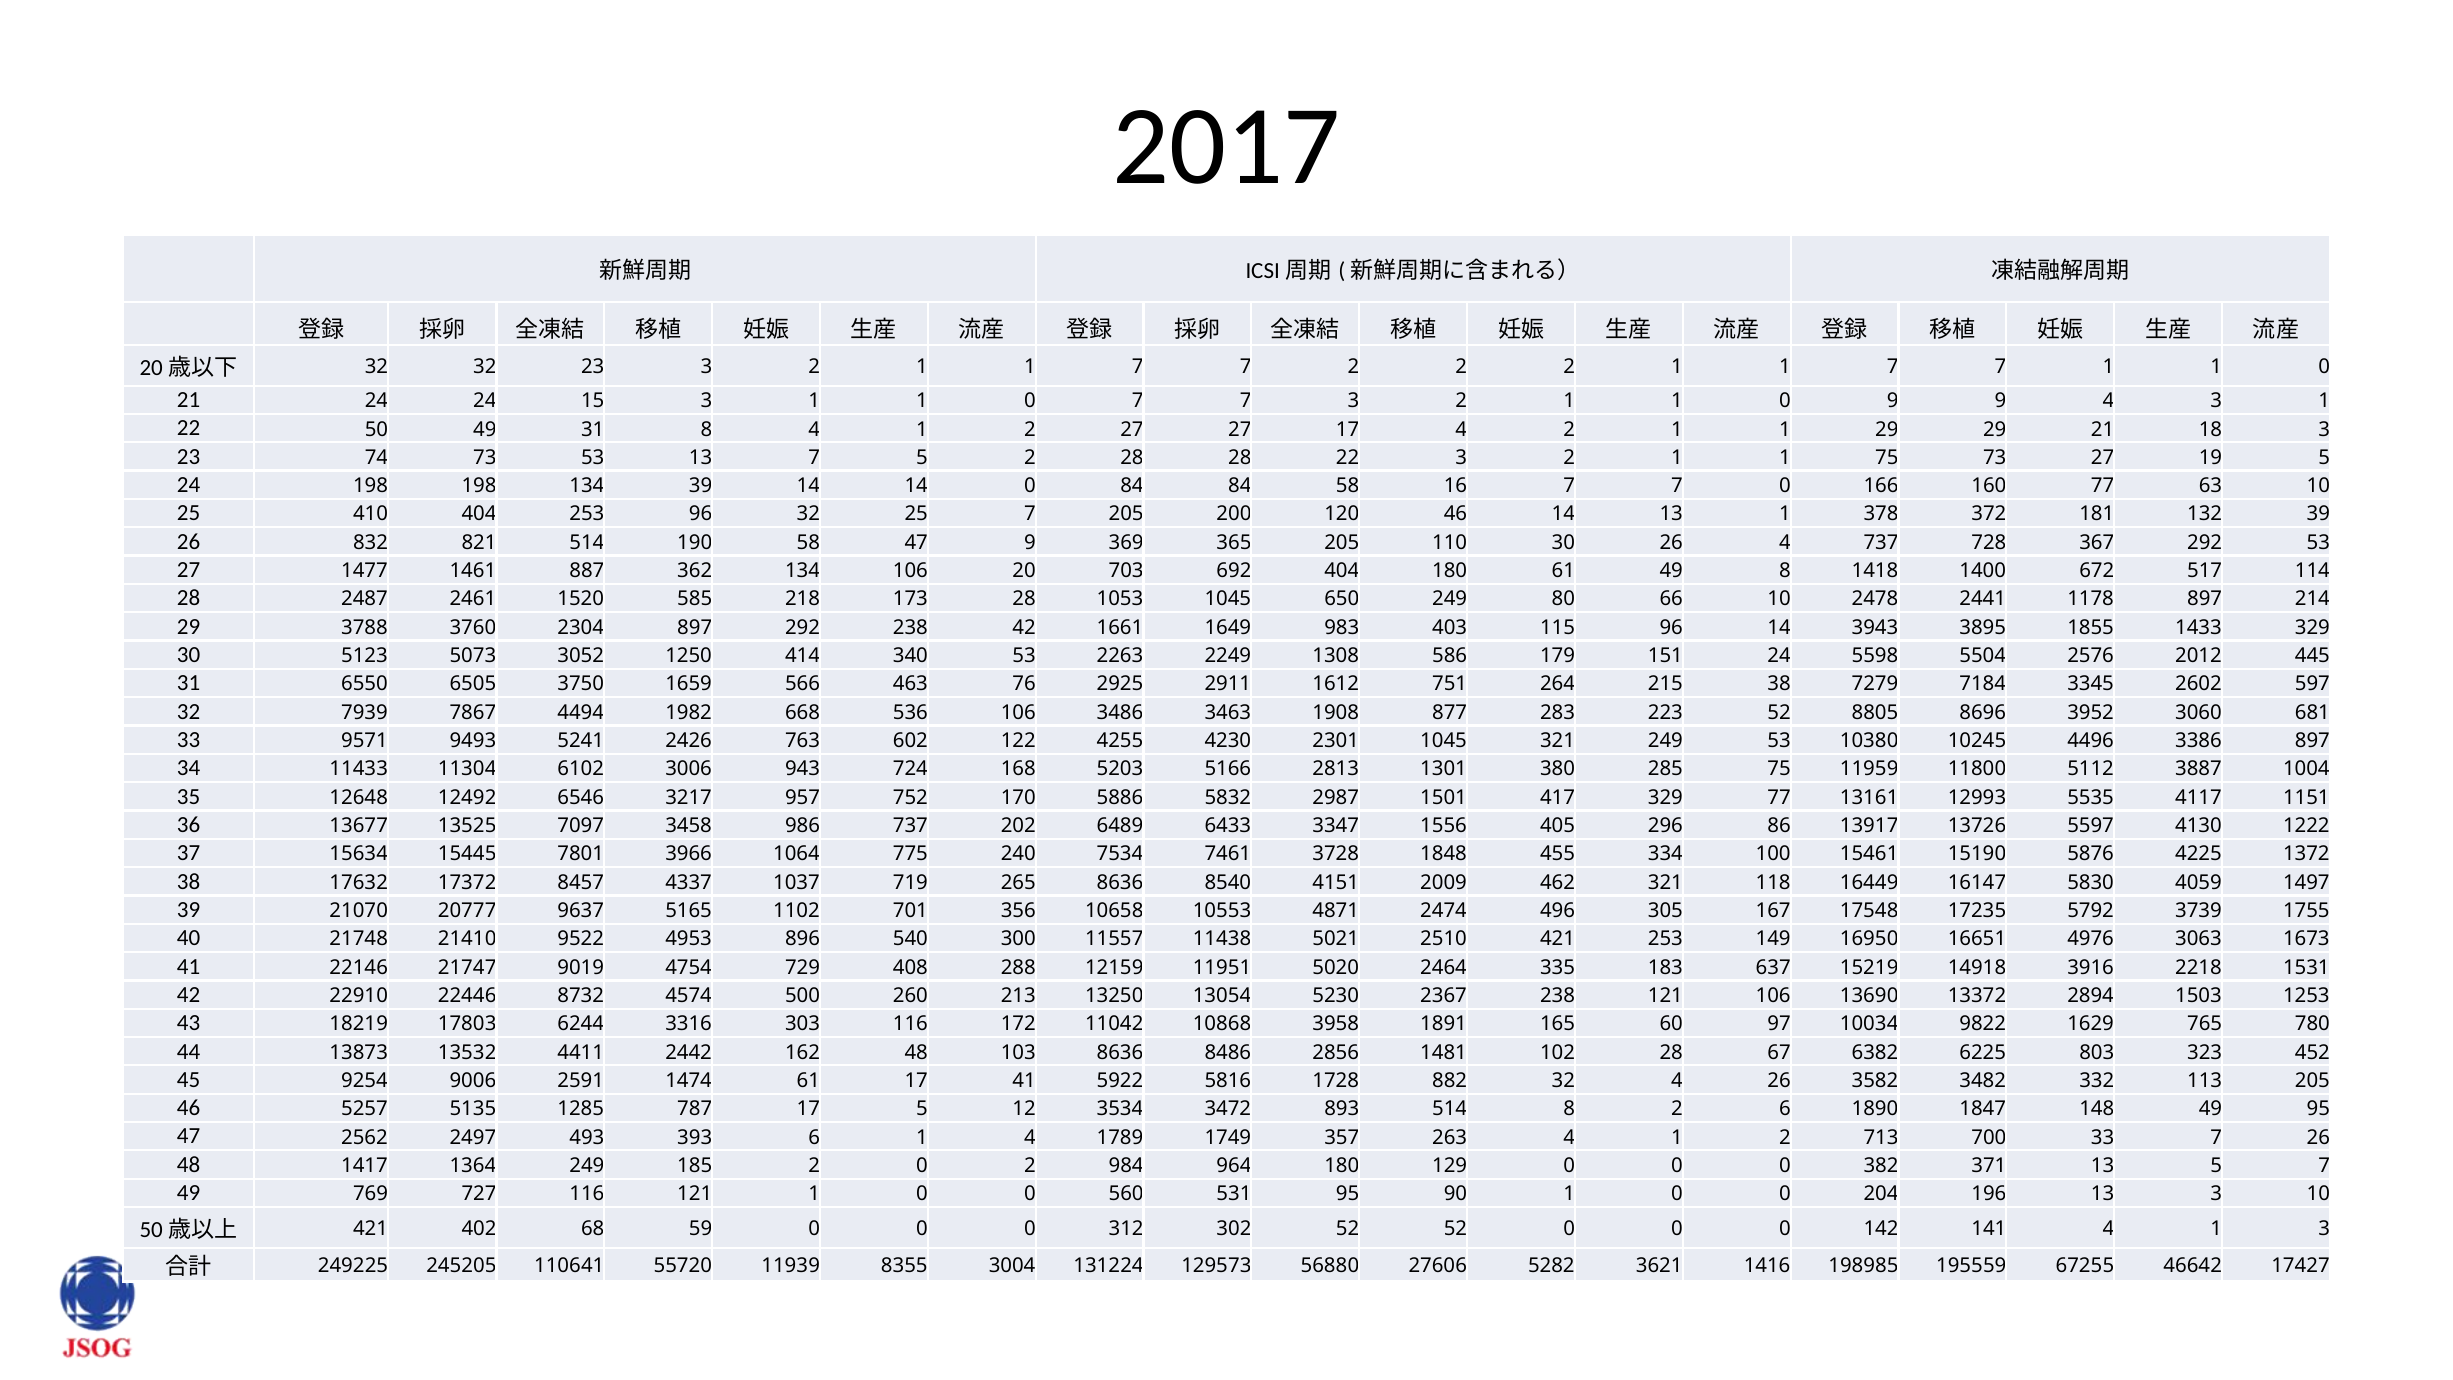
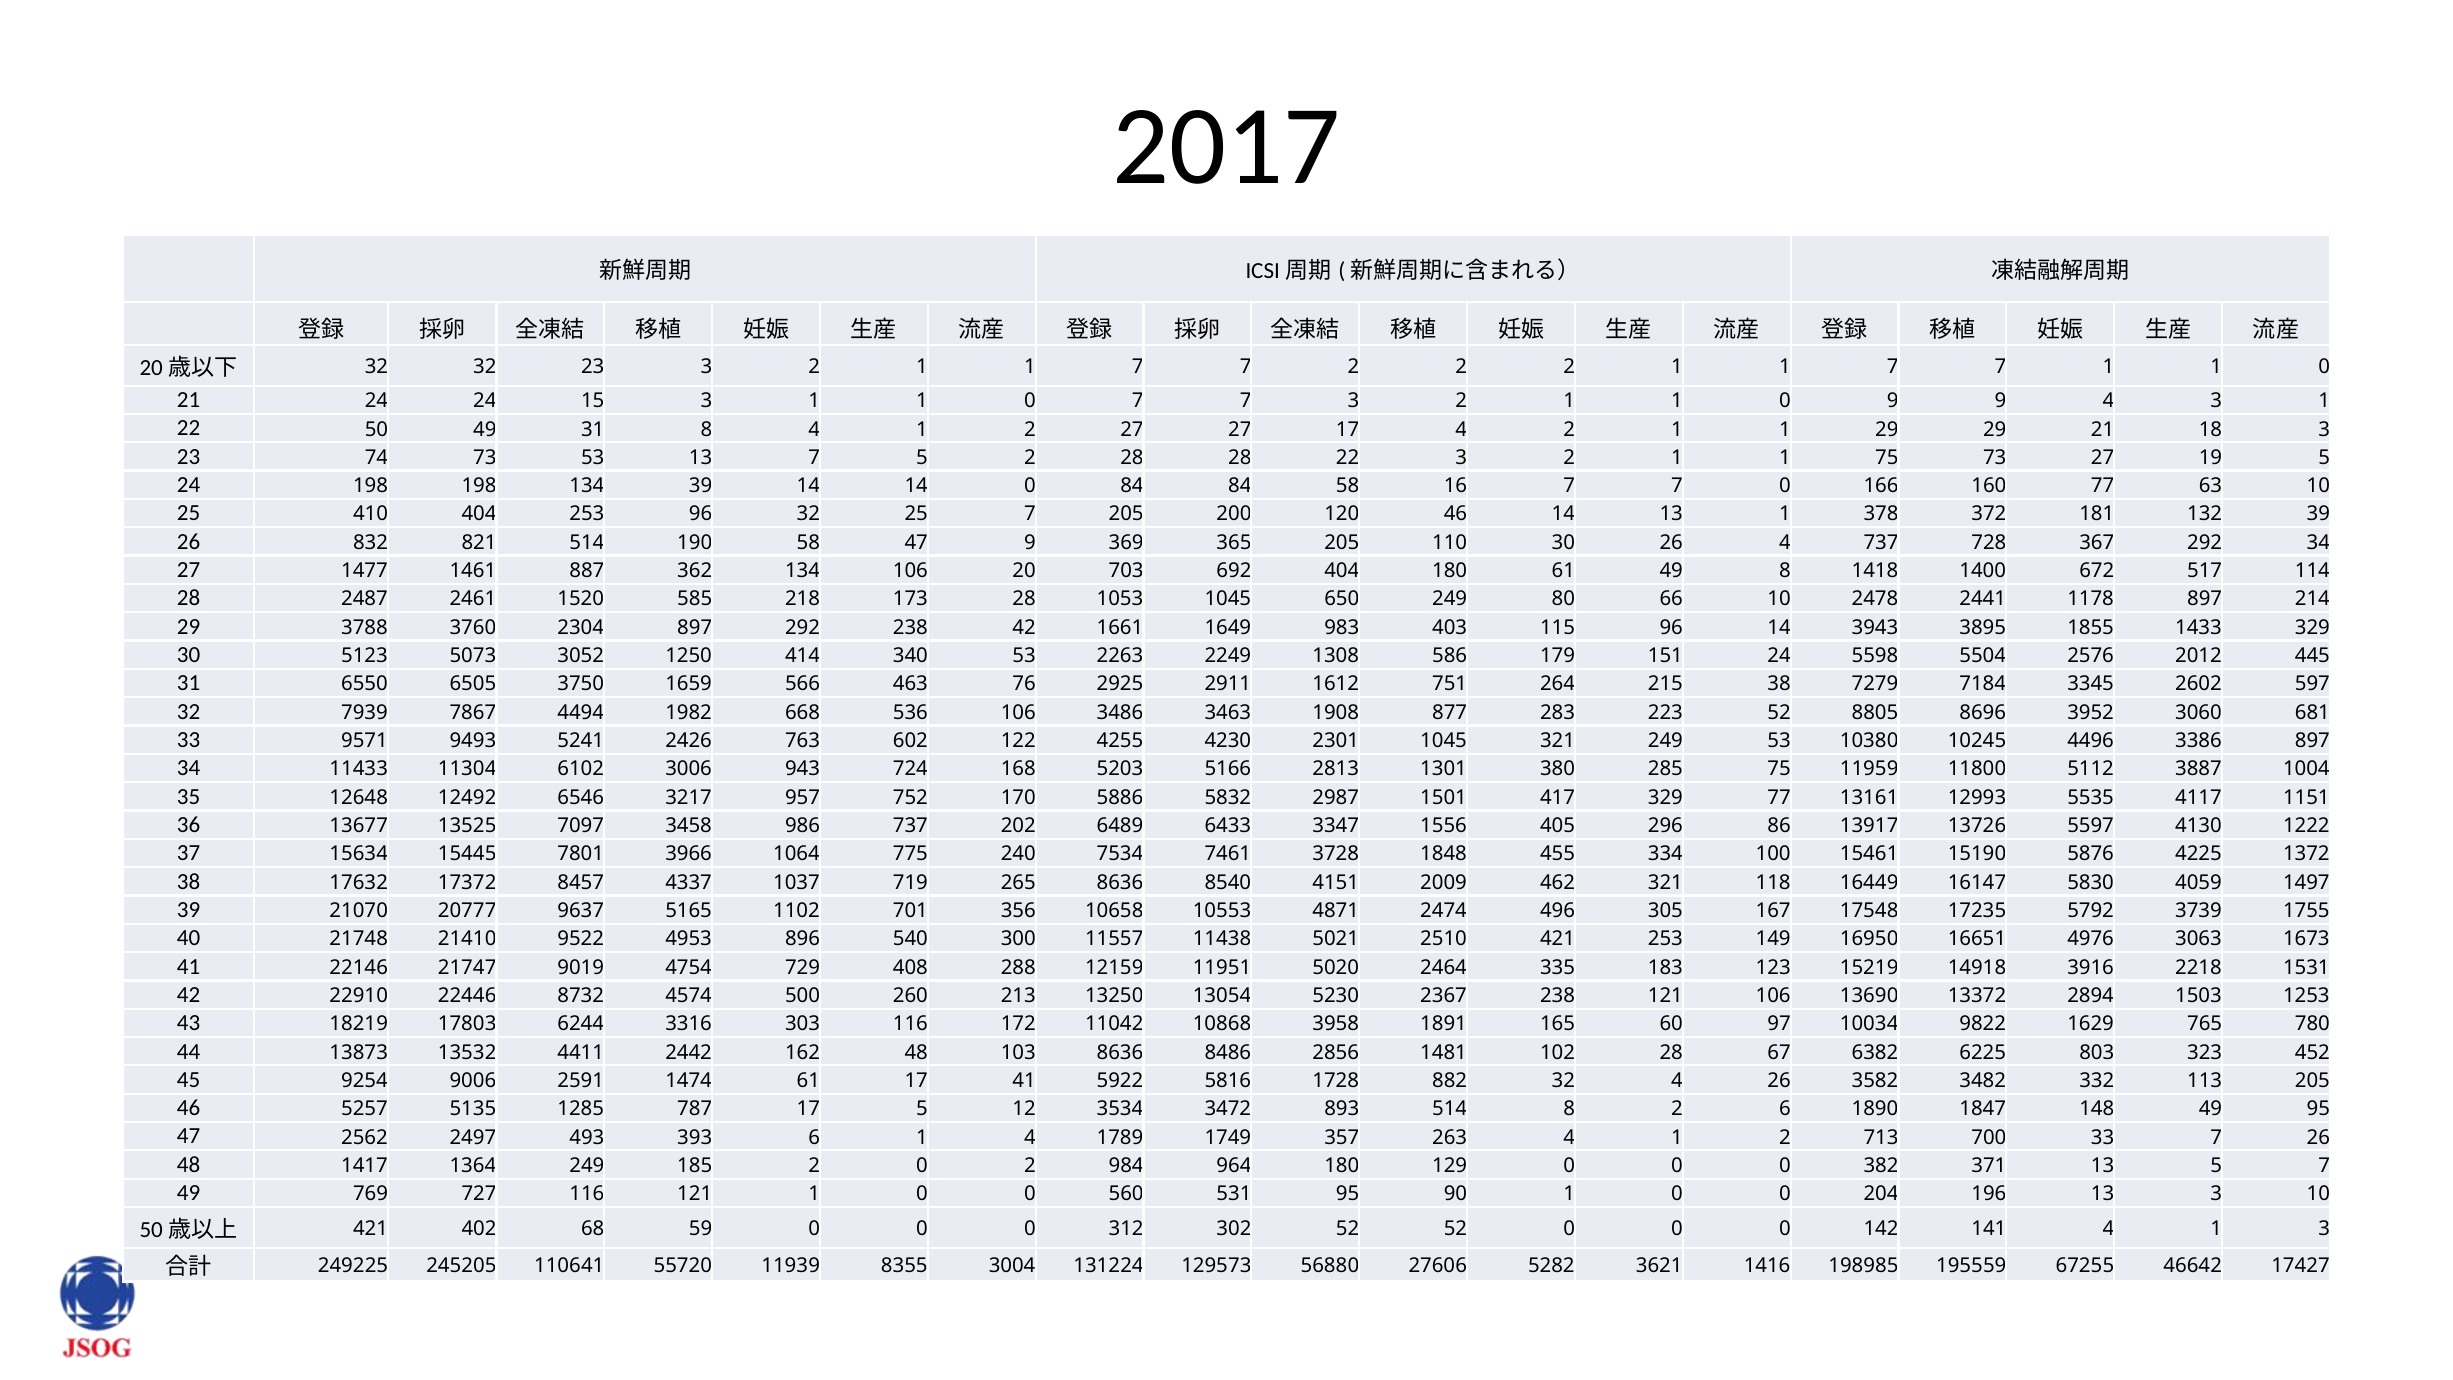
292 53: 53 -> 34 (2318, 542)
637: 637 -> 123 (1773, 967)
